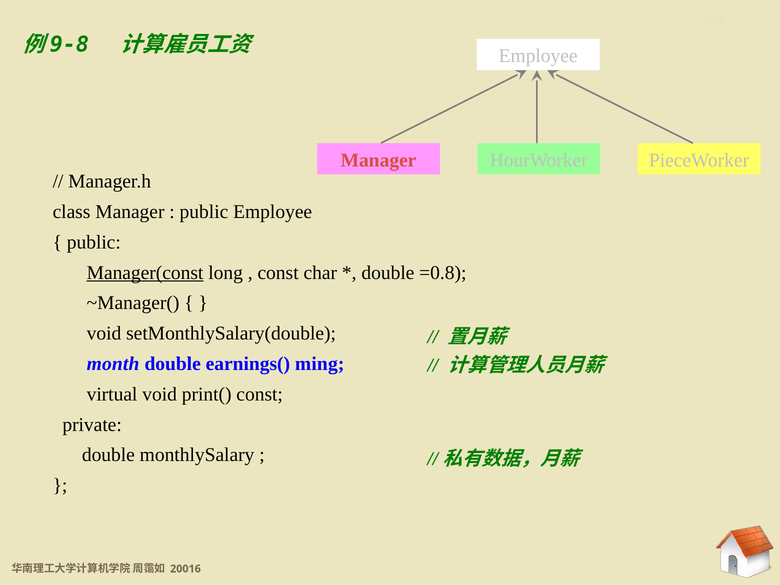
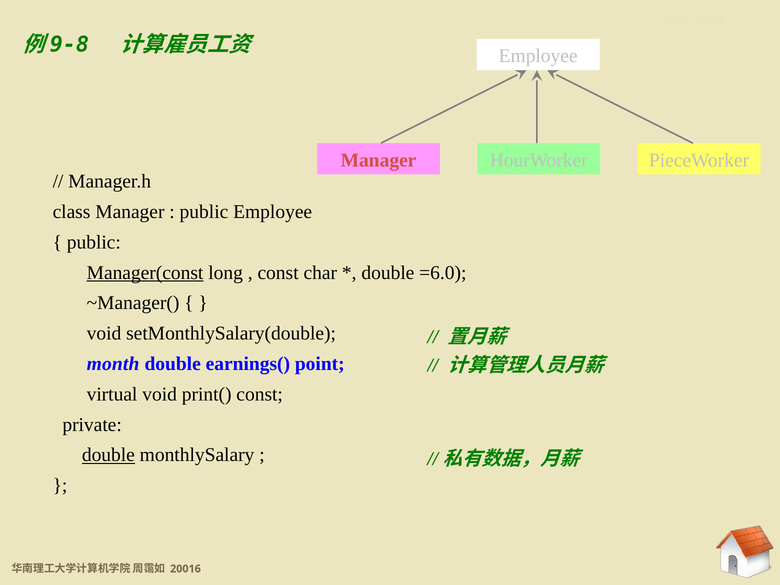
=0.8: =0.8 -> =6.0 (443, 273)
ming: ming -> point (320, 364)
double underline: none -> present (108, 455)
